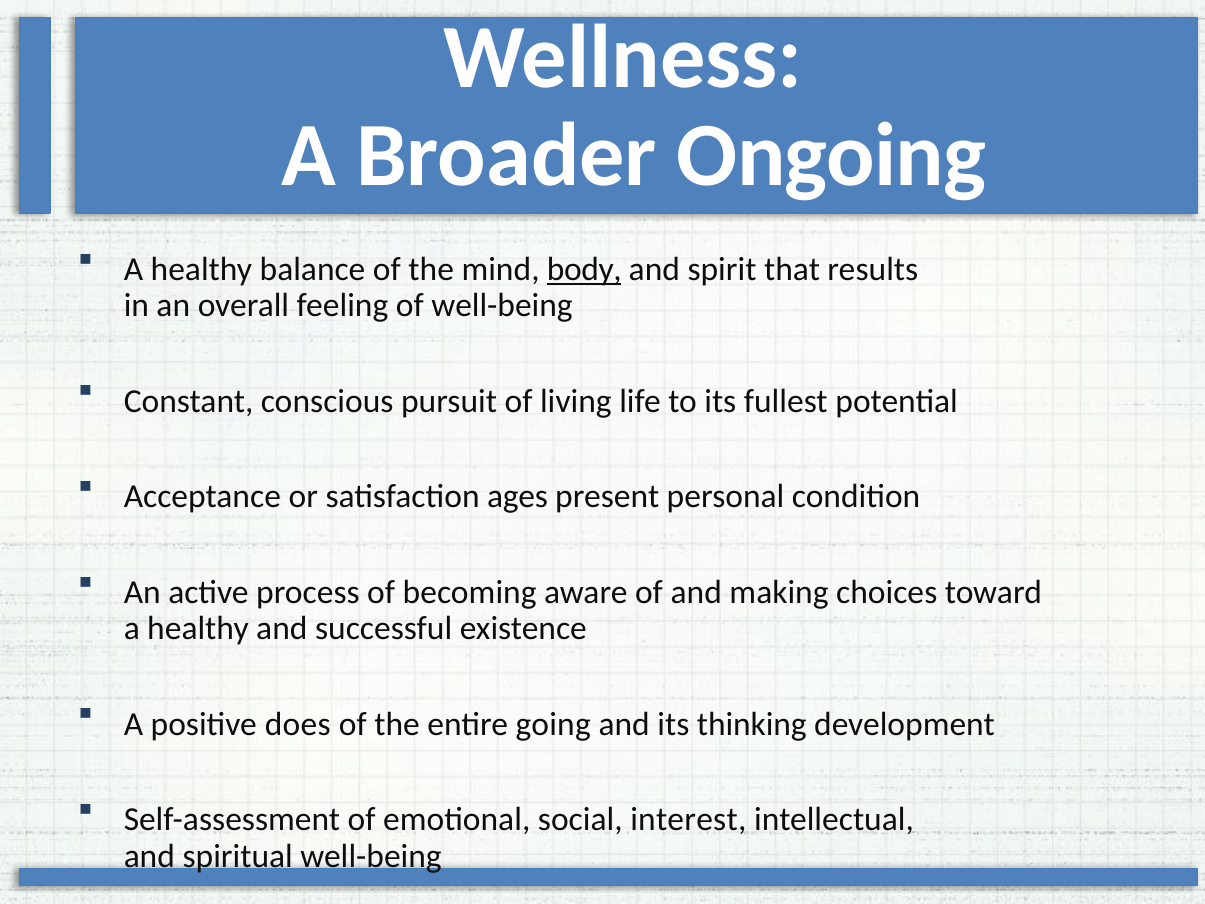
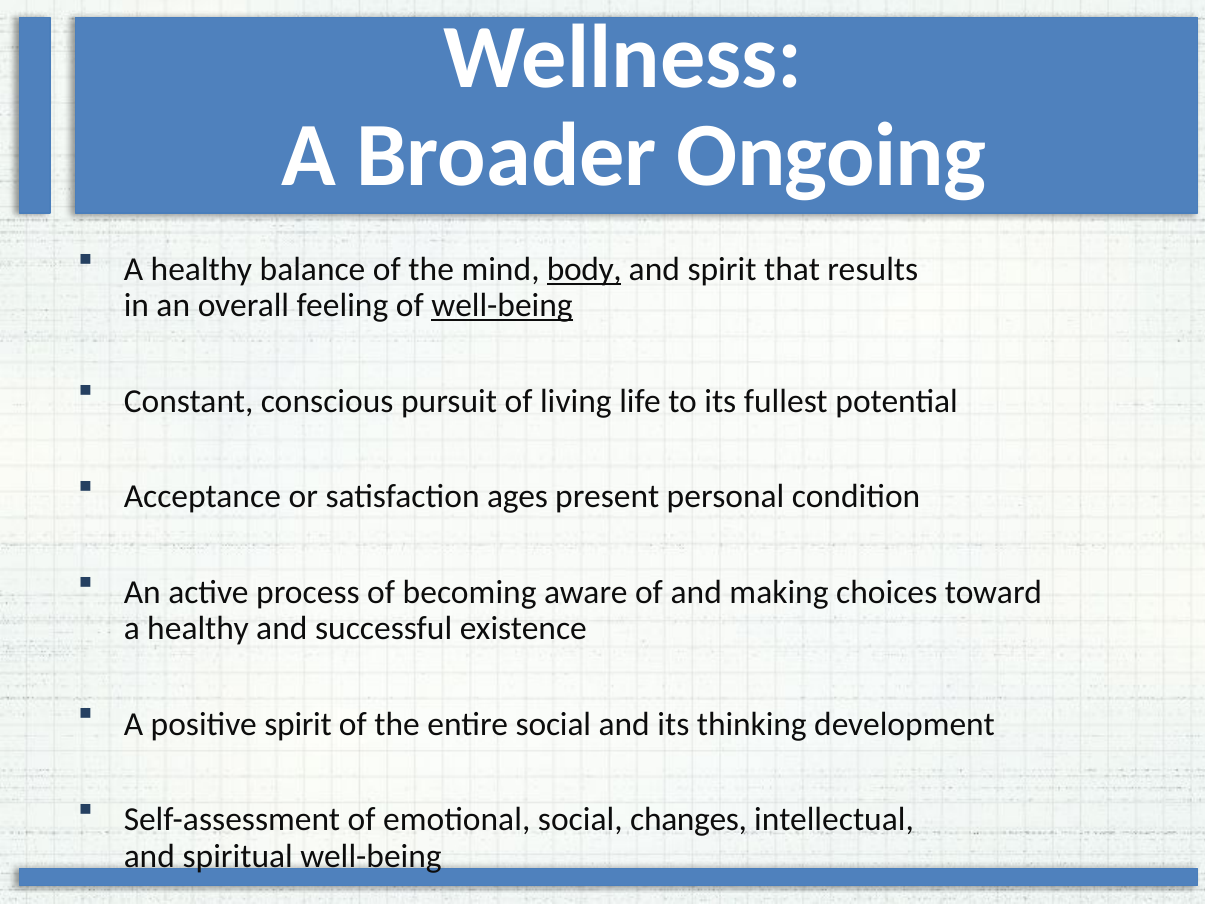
well-being underline: none -> present (502, 305)
positive does: does -> spirit (298, 724)
entire going: going -> social (553, 724)
interest: interest -> changes (689, 820)
